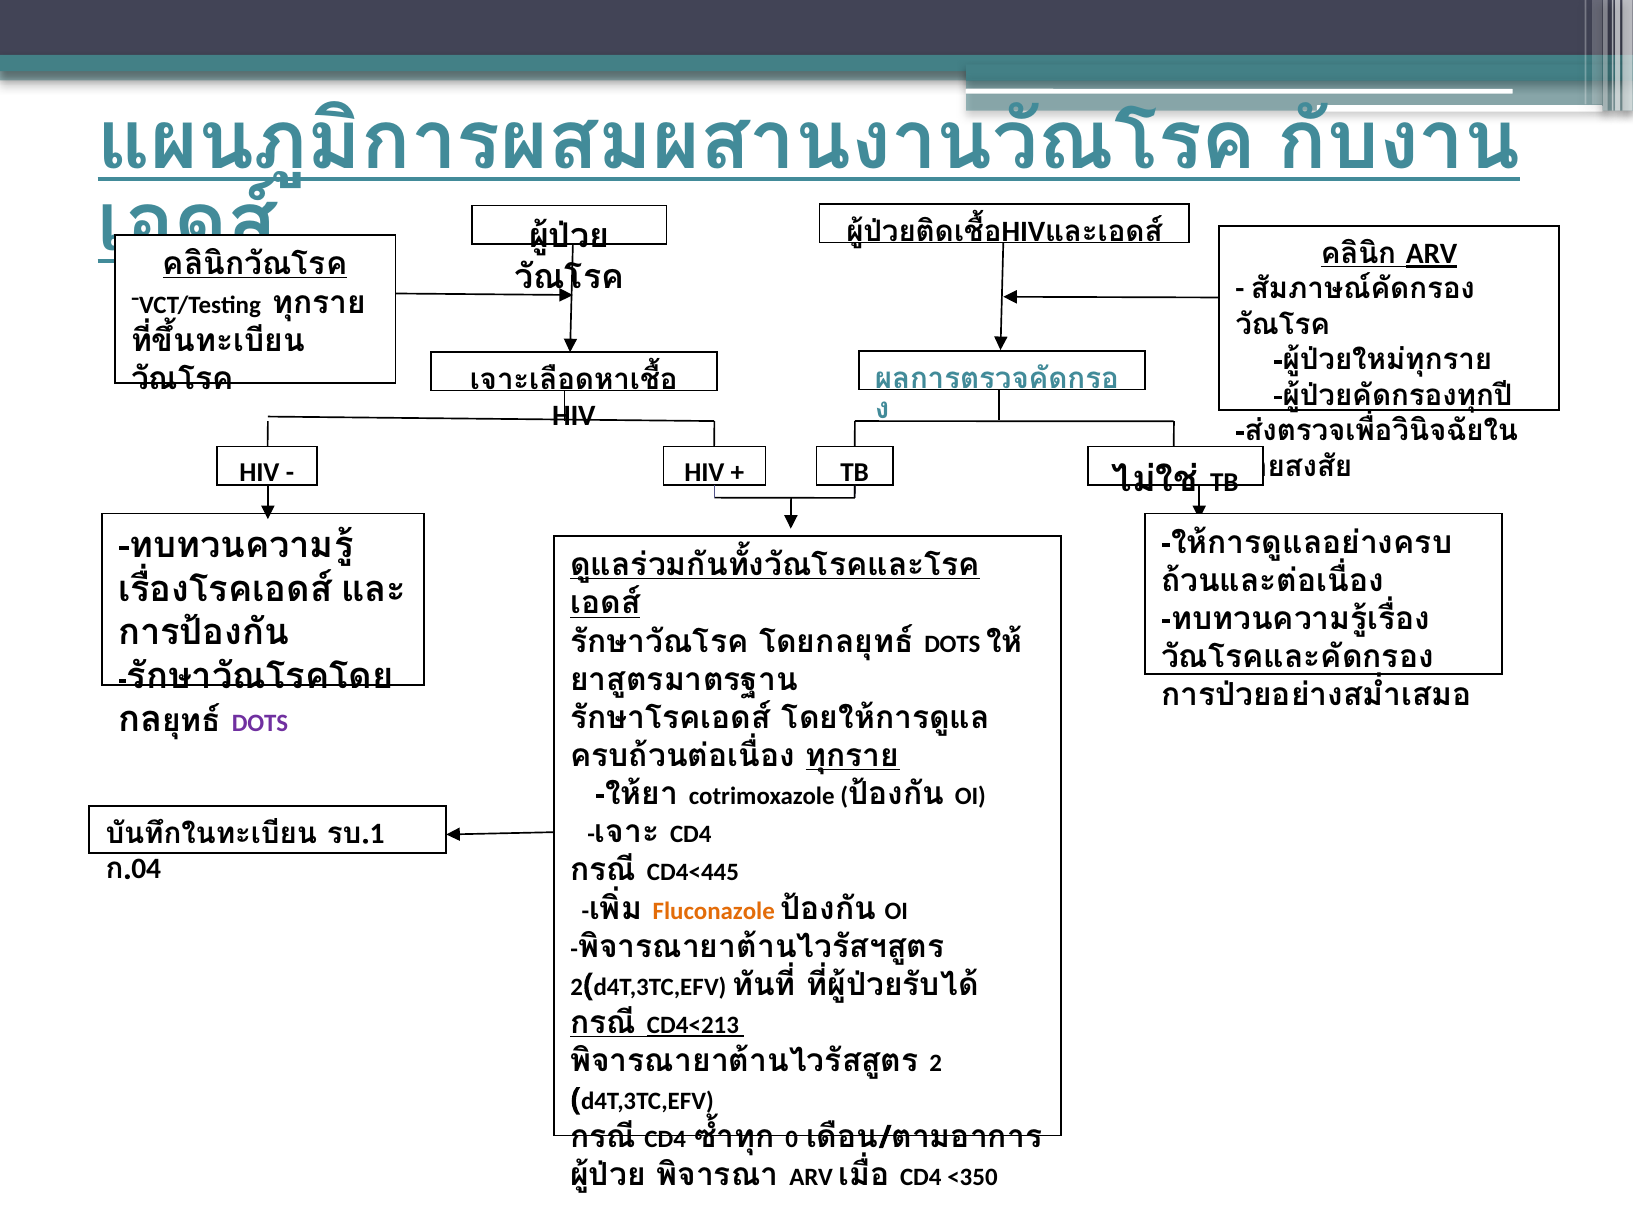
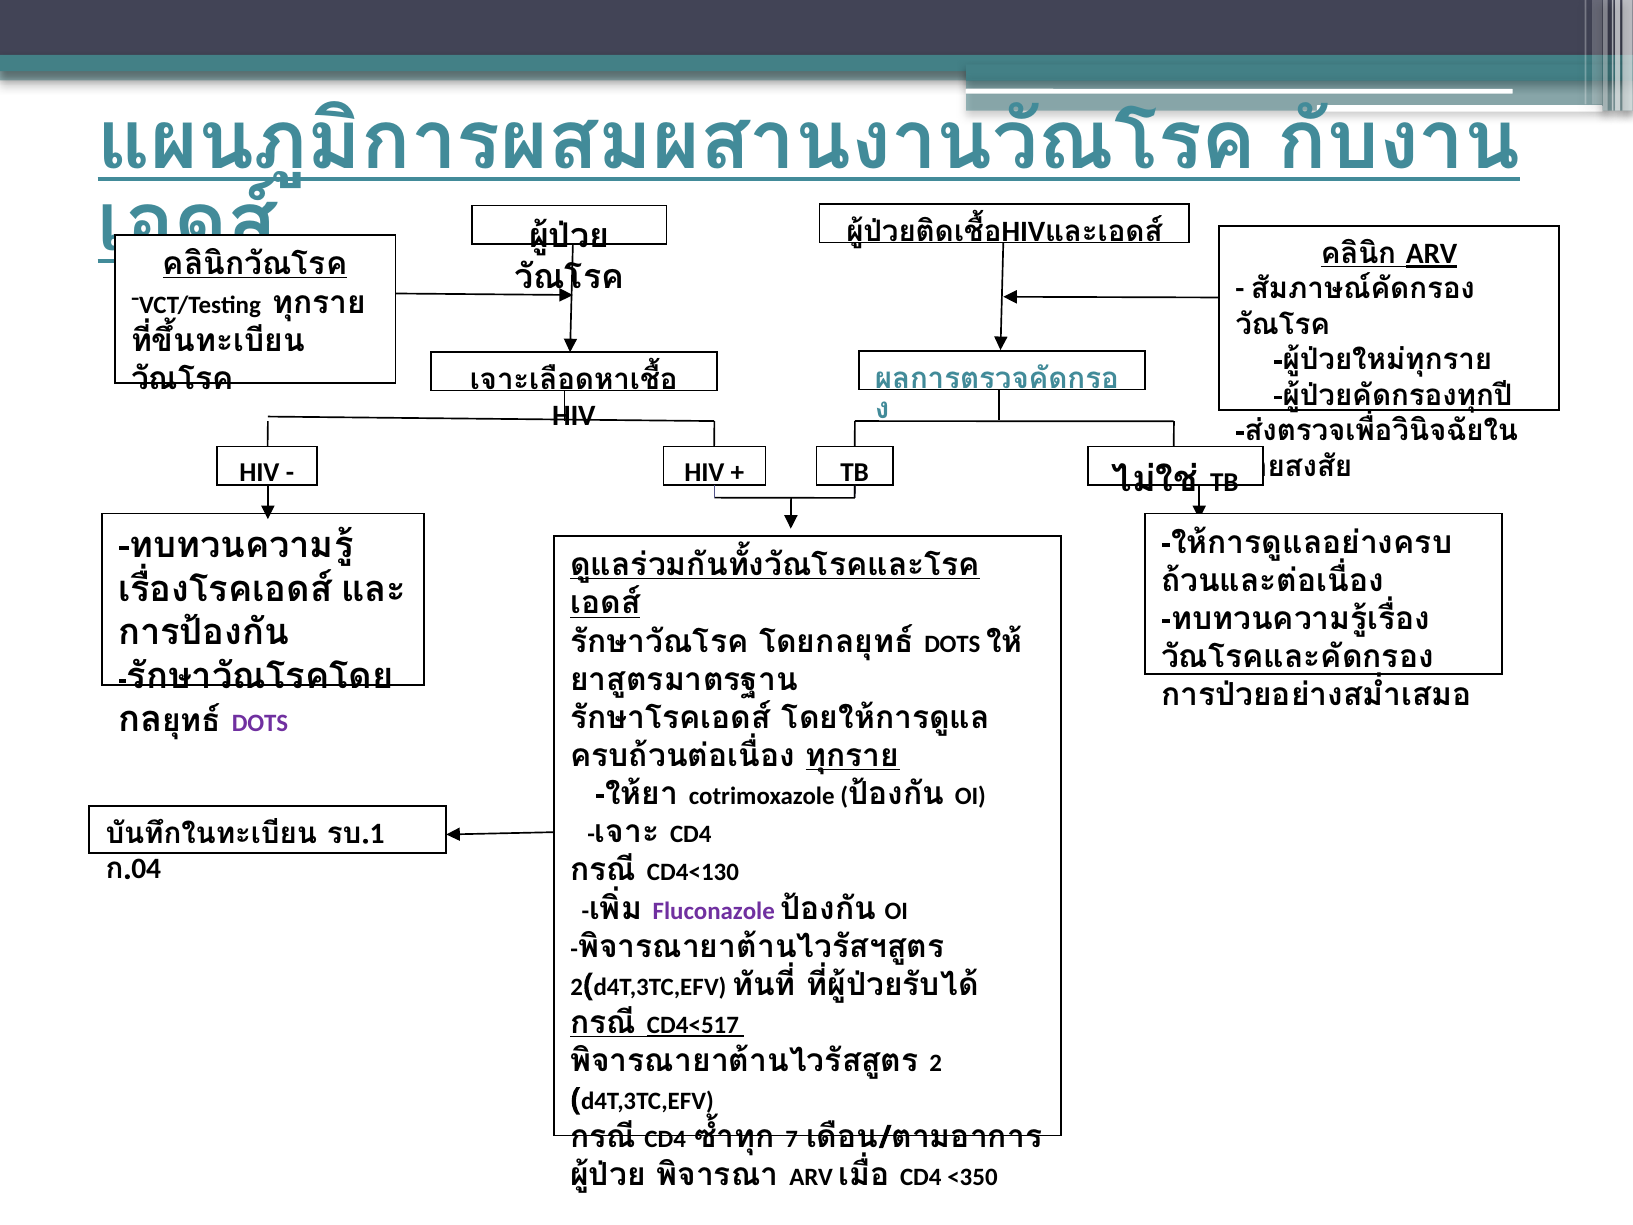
CD4<445: CD4<445 -> CD4<130 (693, 872)
Fluconazole colour: orange -> purple (714, 911)
CD4<213: CD4<213 -> CD4<517 (693, 1025)
0: 0 -> 7 (792, 1139)
